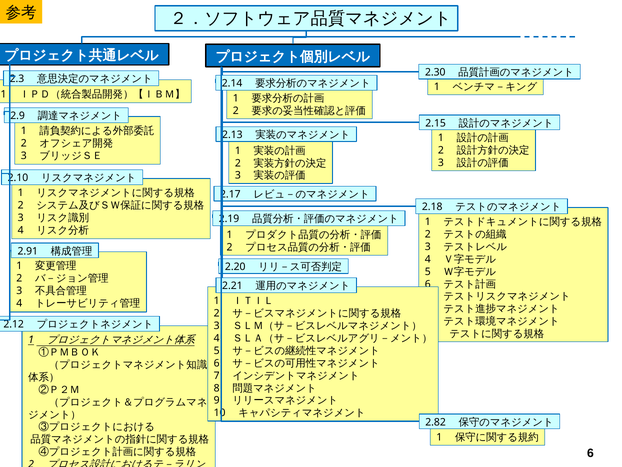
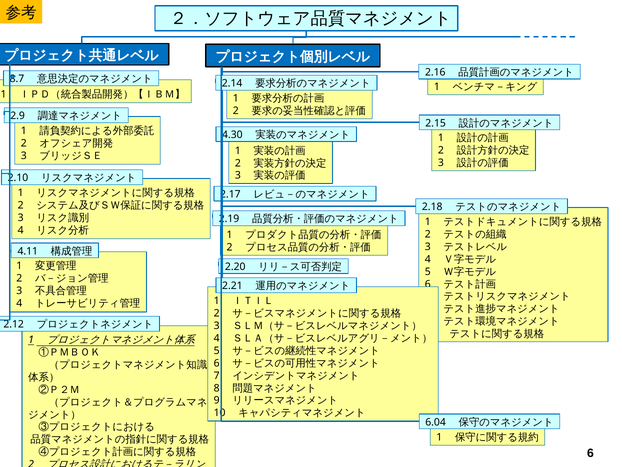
2.30: 2.30 -> 2.16 (435, 72)
2.3: 2.3 -> 8.7 (17, 79)
2.13: 2.13 -> 4.30 (232, 135)
2.91: 2.91 -> 4.11 (28, 251)
2.82: 2.82 -> 6.04 (436, 422)
